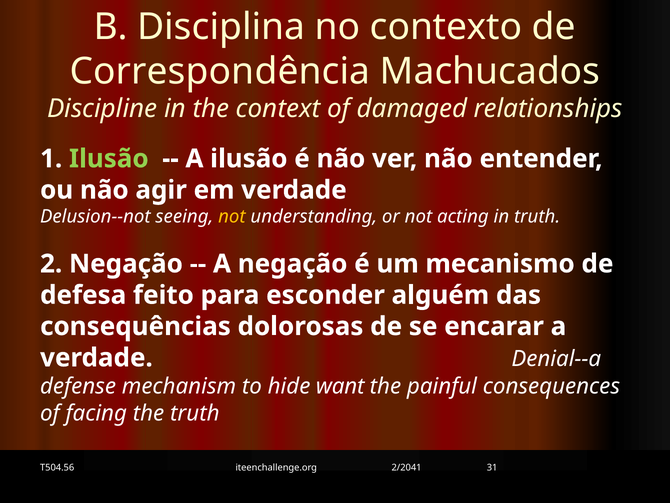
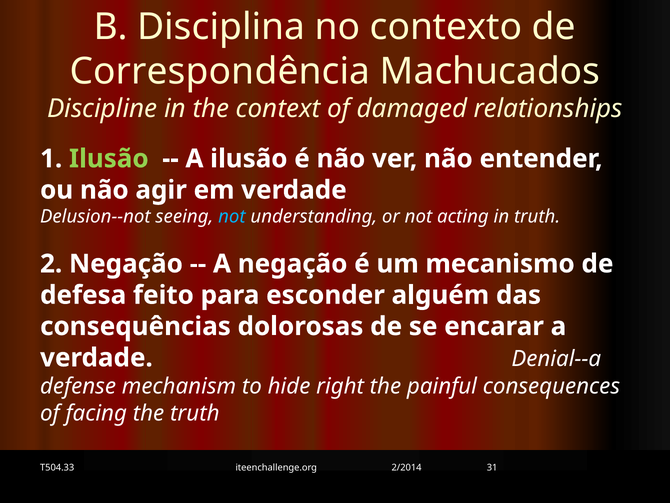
not colour: yellow -> light blue (232, 216)
want: want -> right (340, 386)
T504.56: T504.56 -> T504.33 (57, 467)
2/2041: 2/2041 -> 2/2014 (407, 467)
